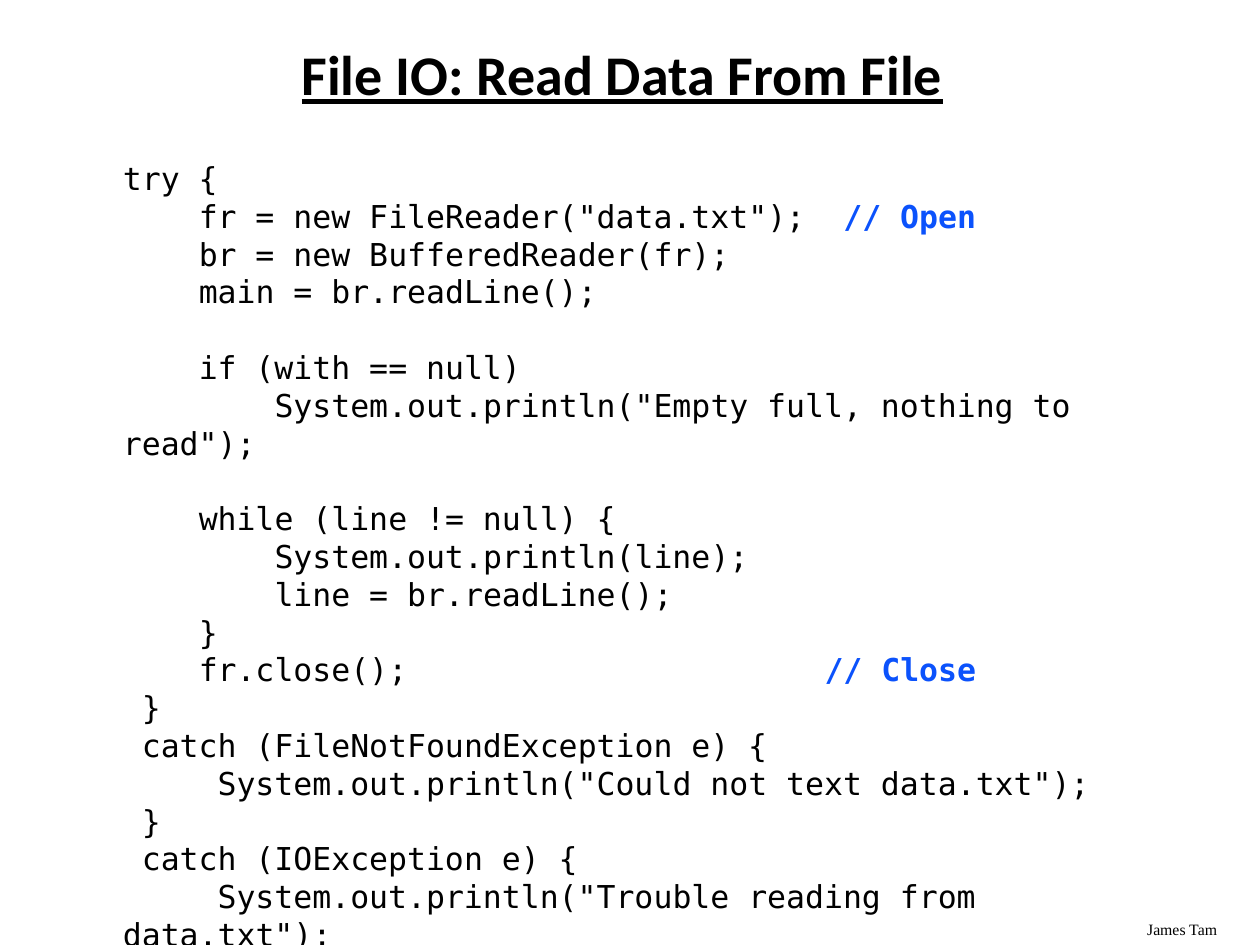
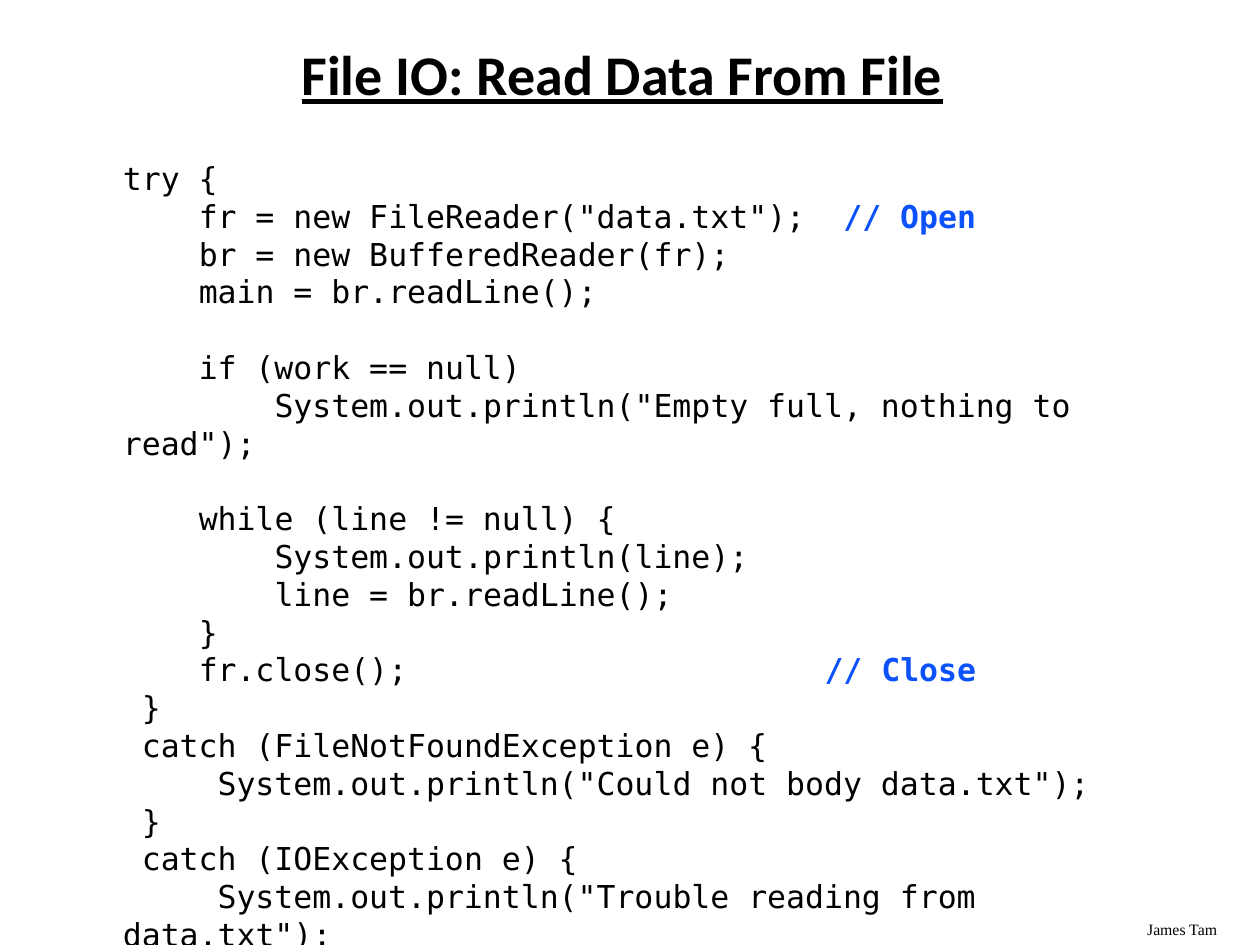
with: with -> work (303, 369)
text: text -> body (824, 785)
